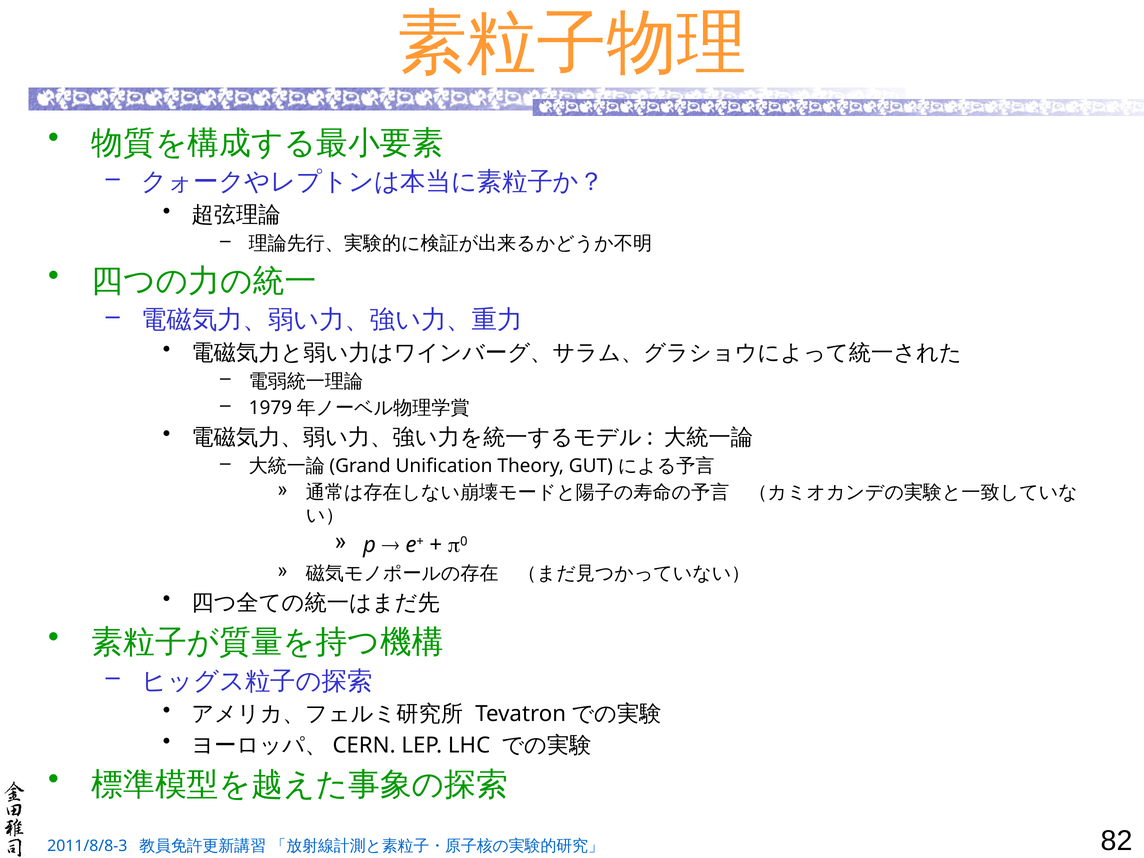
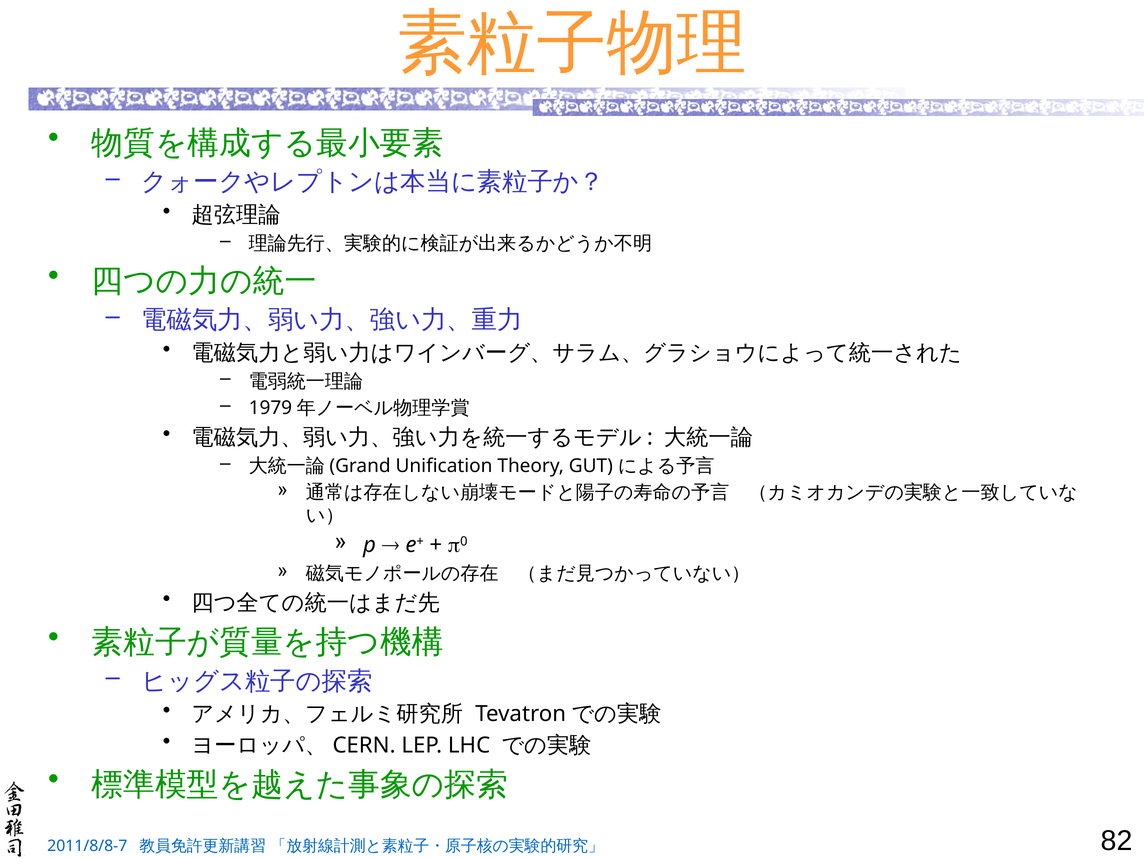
2011/8/8-3: 2011/8/8-3 -> 2011/8/8-7 (87, 846)
